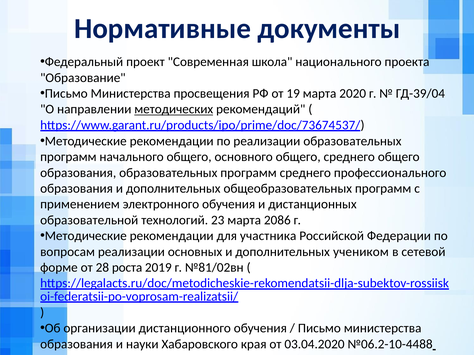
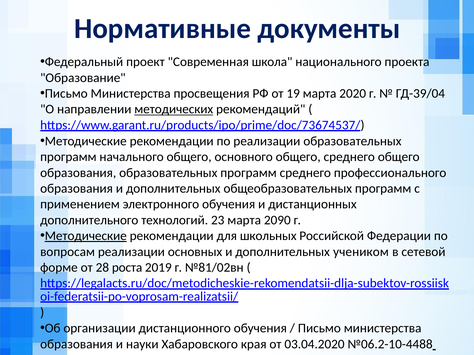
образовательной: образовательной -> дополнительного (89, 220)
2086: 2086 -> 2090 (277, 220)
Методические underline: none -> present (86, 236)
участника: участника -> школьных (268, 236)
